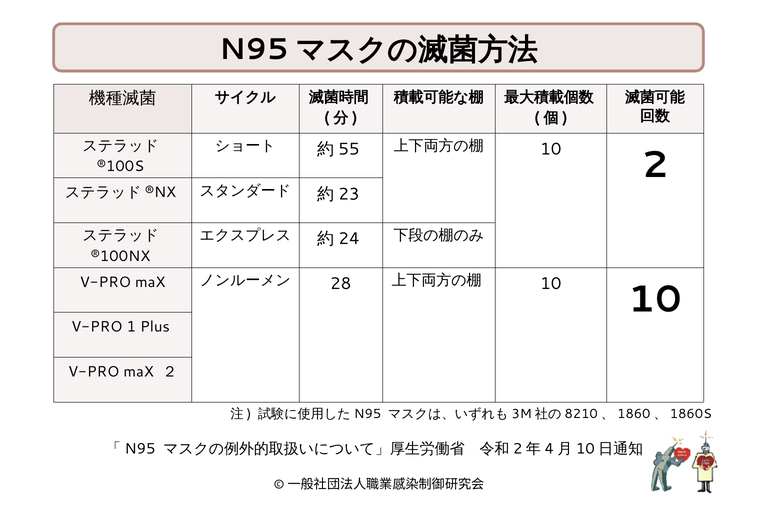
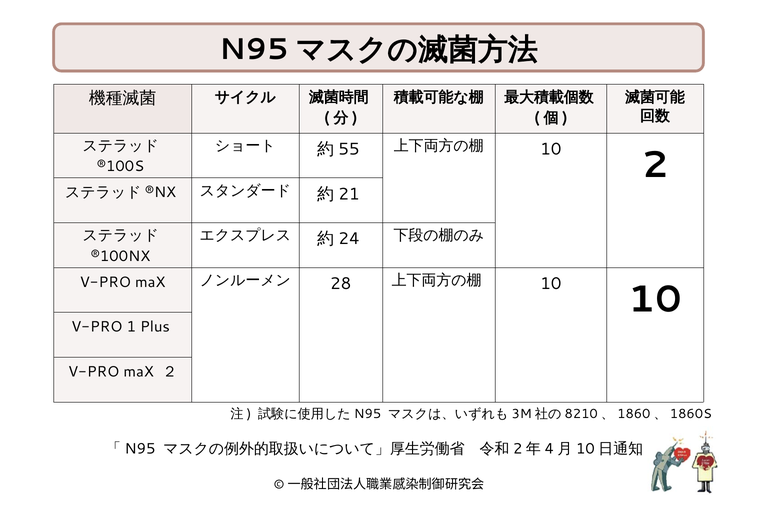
23: 23 -> 21 (349, 194)
